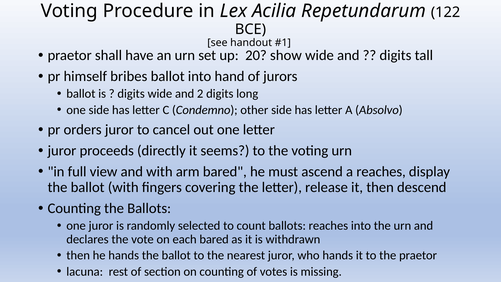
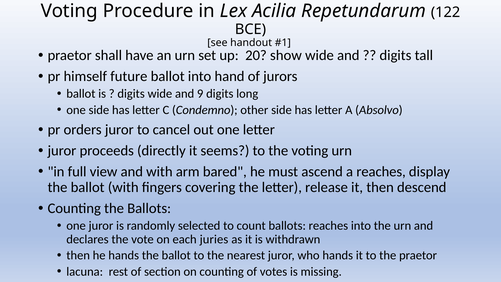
bribes: bribes -> future (129, 76)
2: 2 -> 9 (200, 94)
each bared: bared -> juries (214, 239)
